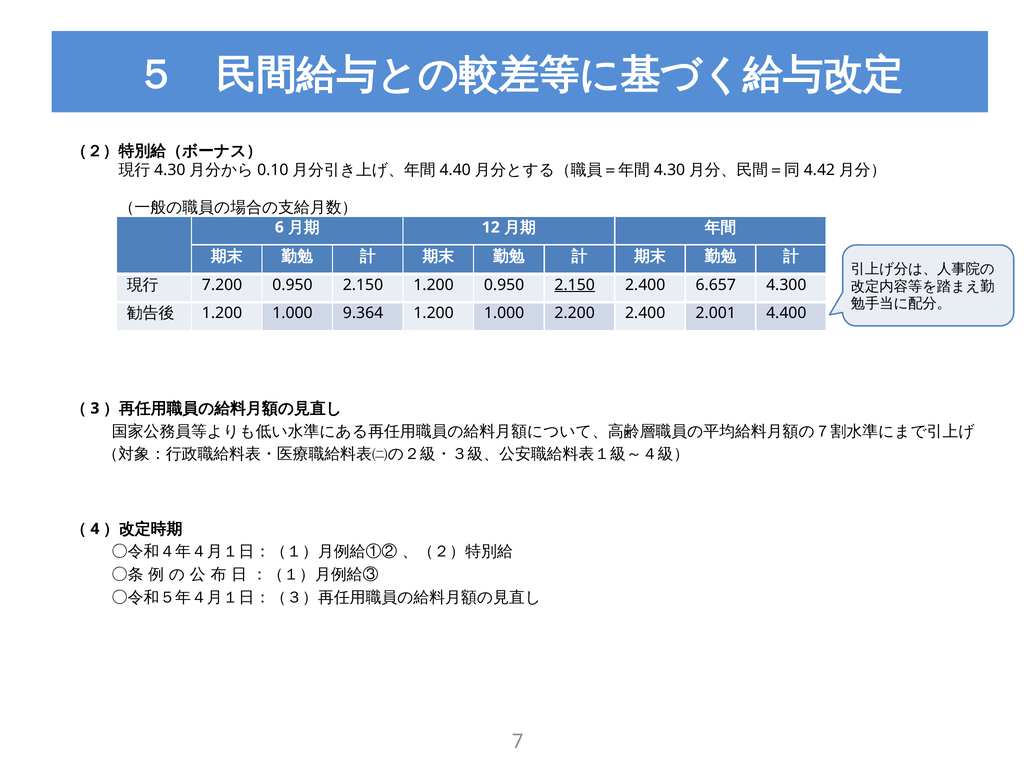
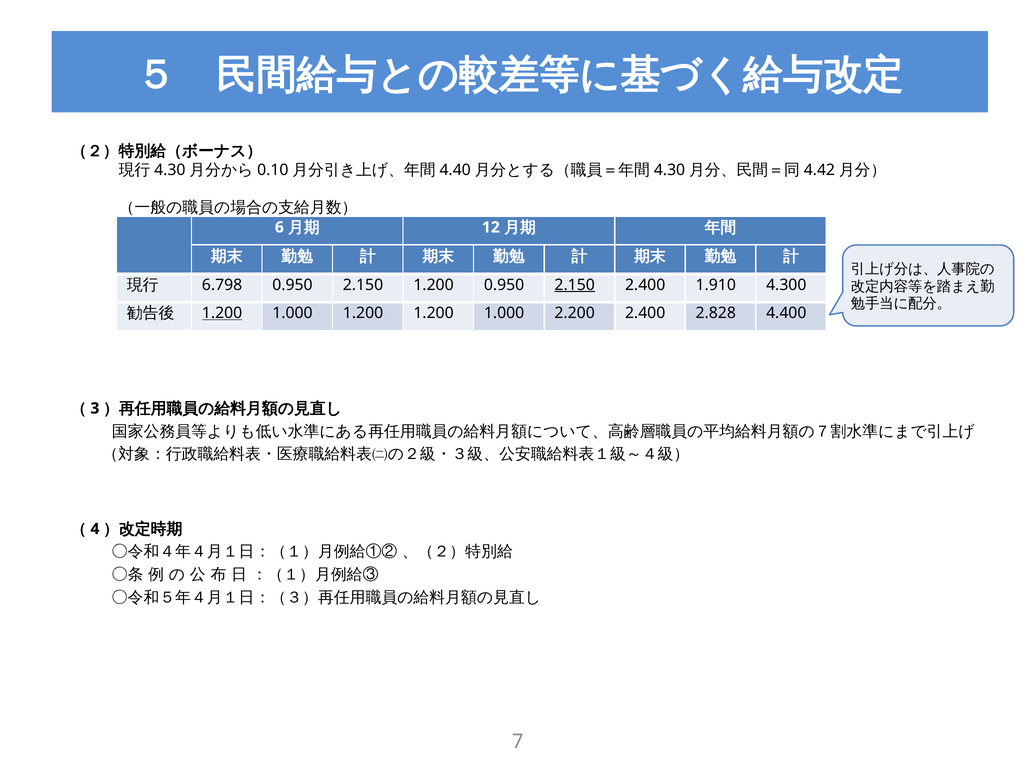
7.200: 7.200 -> 6.798 (222, 285)
6.657: 6.657 -> 1.910 (716, 285)
1.200 underline: none -> present (222, 313)
1.000 9.364: 9.364 -> 1.200 (363, 313)
2.001: 2.001 -> 2.828 (716, 313)
